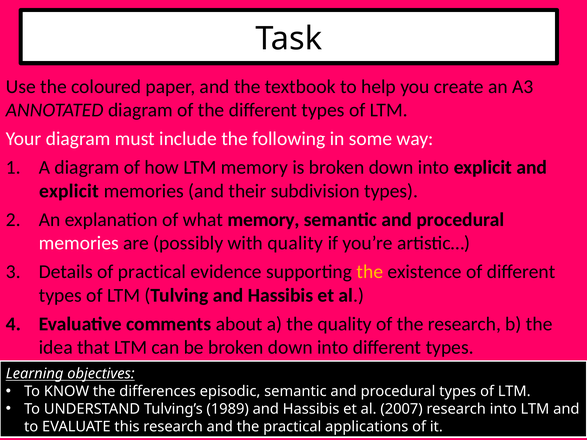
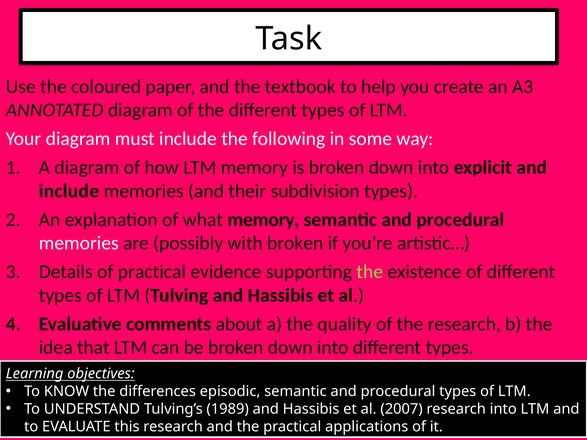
explicit: explicit -> include (69, 191)
with quality: quality -> broken (295, 243)
the colour: yellow -> light green (370, 272)
